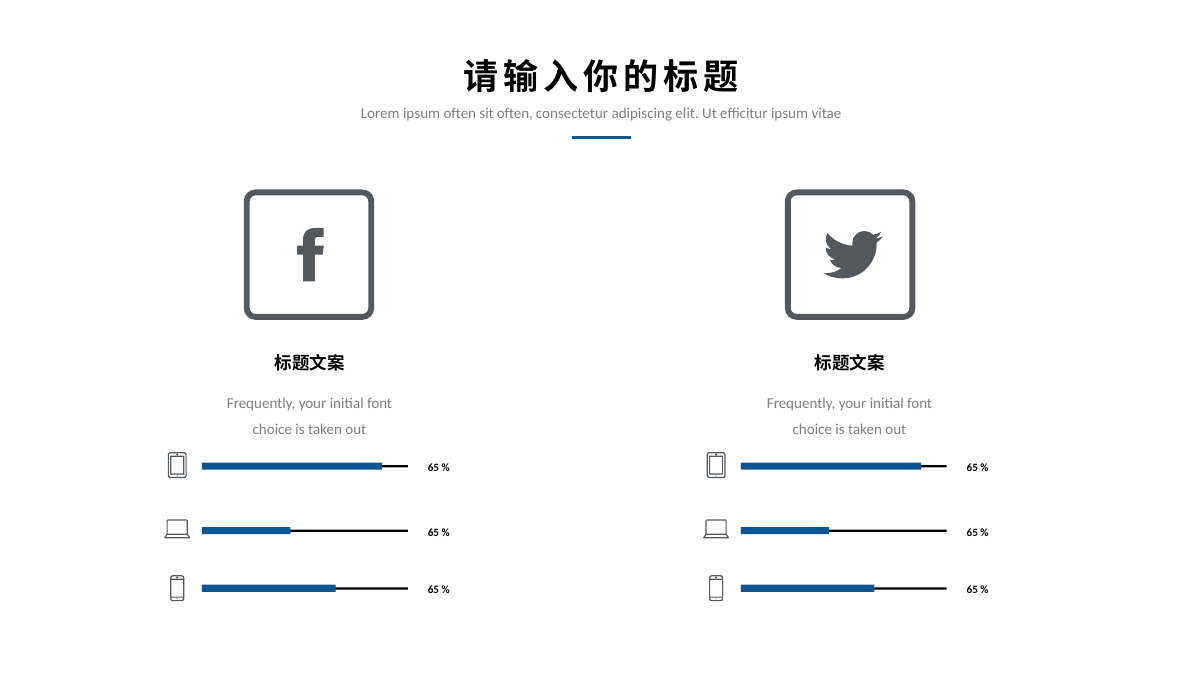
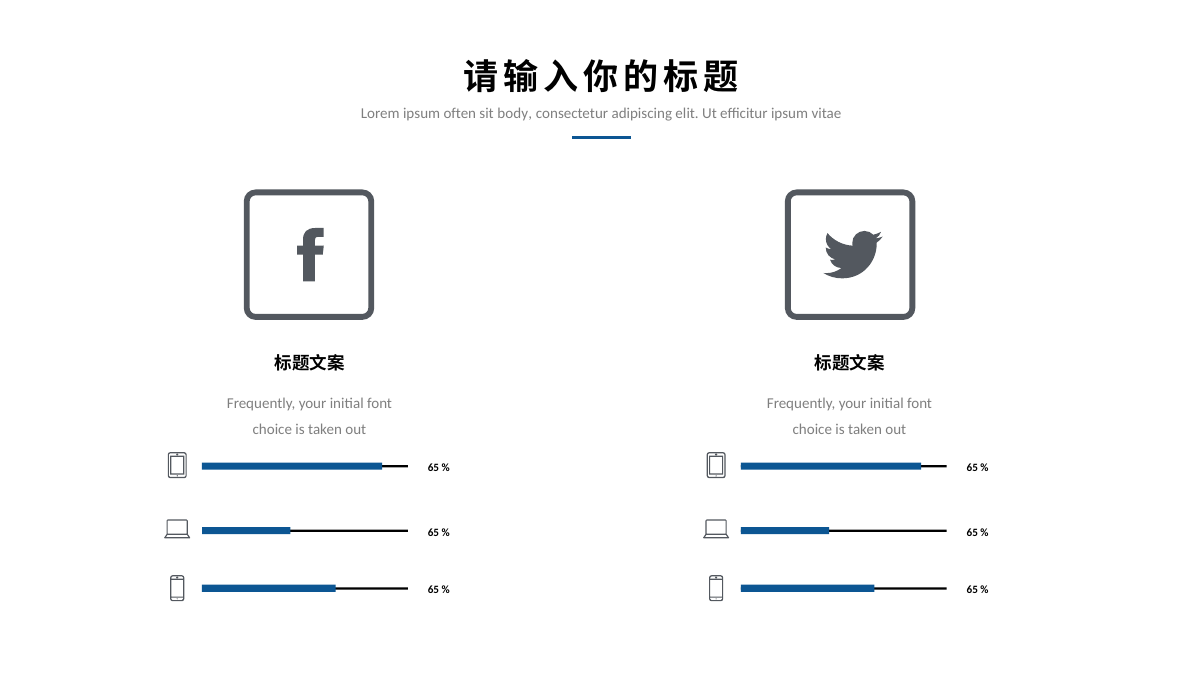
sit often: often -> body (515, 114)
